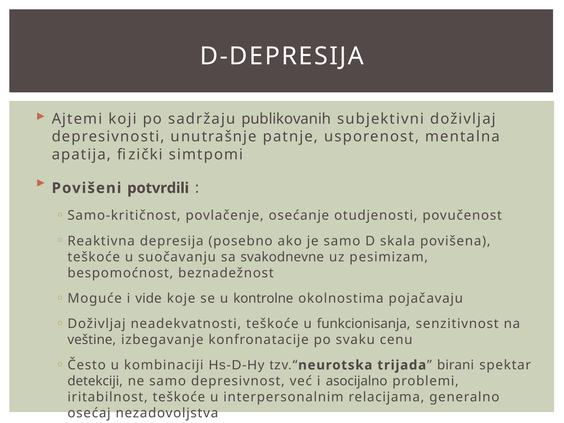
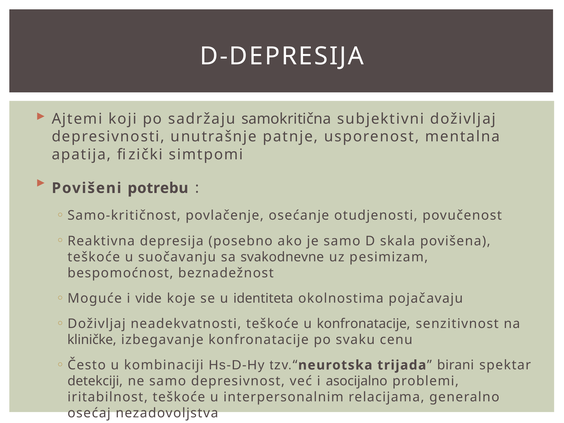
publikovanih: publikovanih -> samokritična (286, 119)
potvrdili: potvrdili -> potrebu (158, 188)
kontrolne: kontrolne -> identiteta (263, 298)
u funkcionisanja: funkcionisanja -> konfronatacije (364, 324)
veštine: veštine -> kliničke (92, 340)
